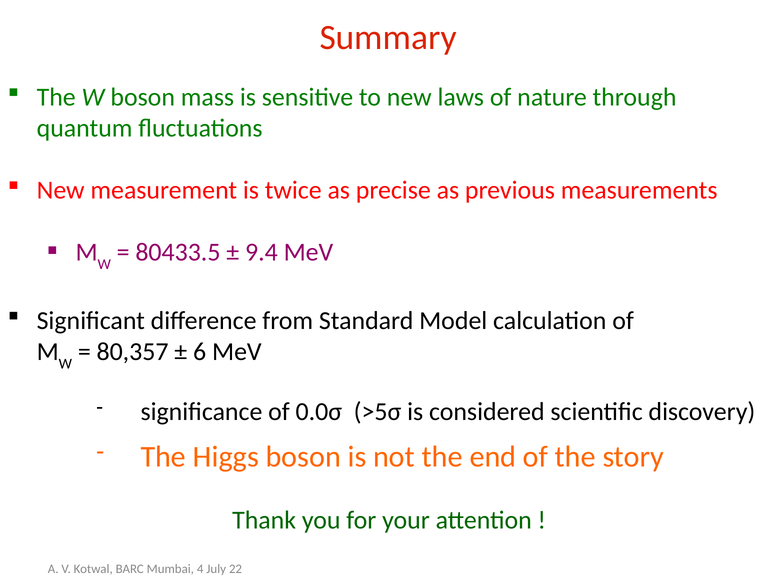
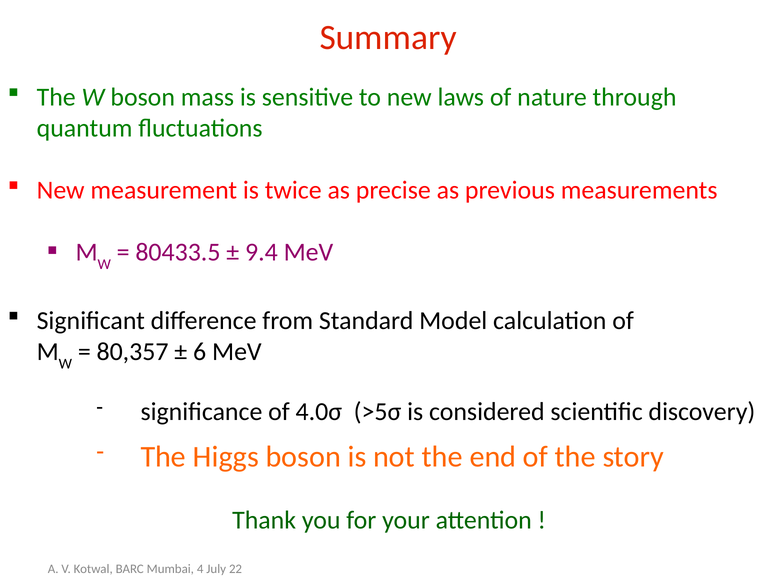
0.0σ: 0.0σ -> 4.0σ (319, 412)
